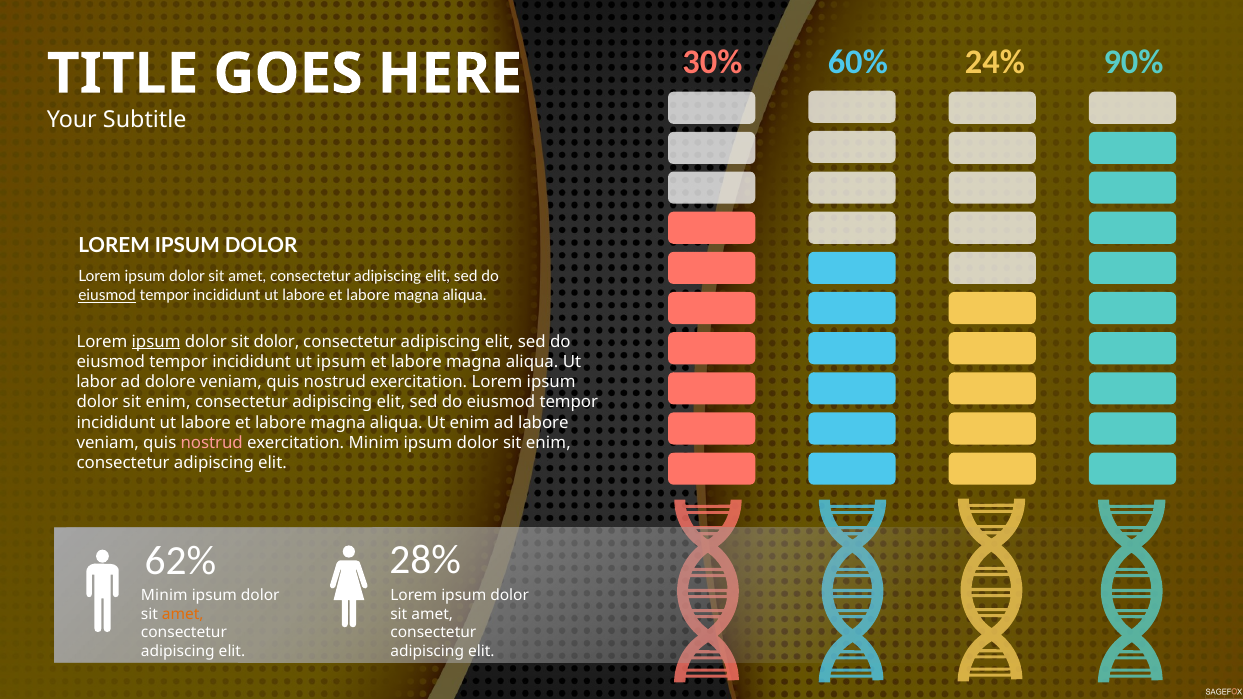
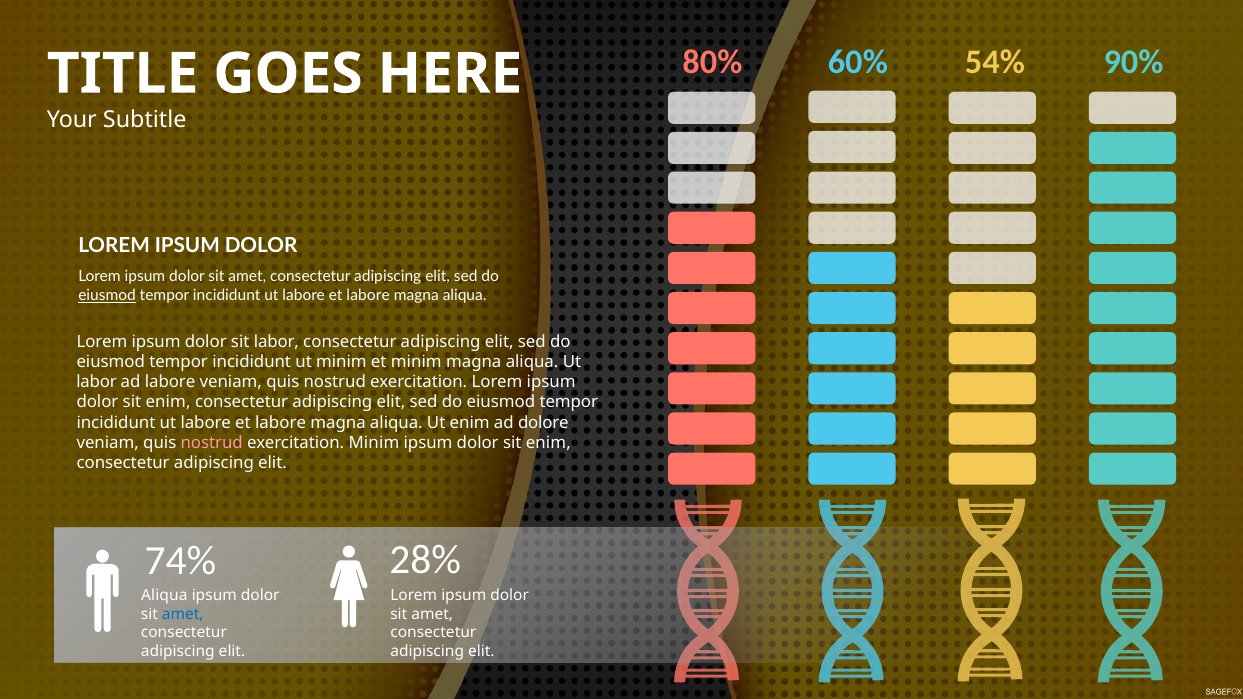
30%: 30% -> 80% (712, 62)
24%: 24% -> 54% (995, 62)
ipsum underline: present -> none (156, 342)
sit dolor: dolor -> labor (276, 342)
ut ipsum: ipsum -> minim (341, 362)
labore: labore -> minim (416, 362)
ad dolore: dolore -> labore (170, 382)
ad labore: labore -> dolore (543, 423)
62%: 62% -> 74% (180, 561)
Minim: Minim -> Aliqua (164, 596)
amet colour: orange -> blue (183, 614)
